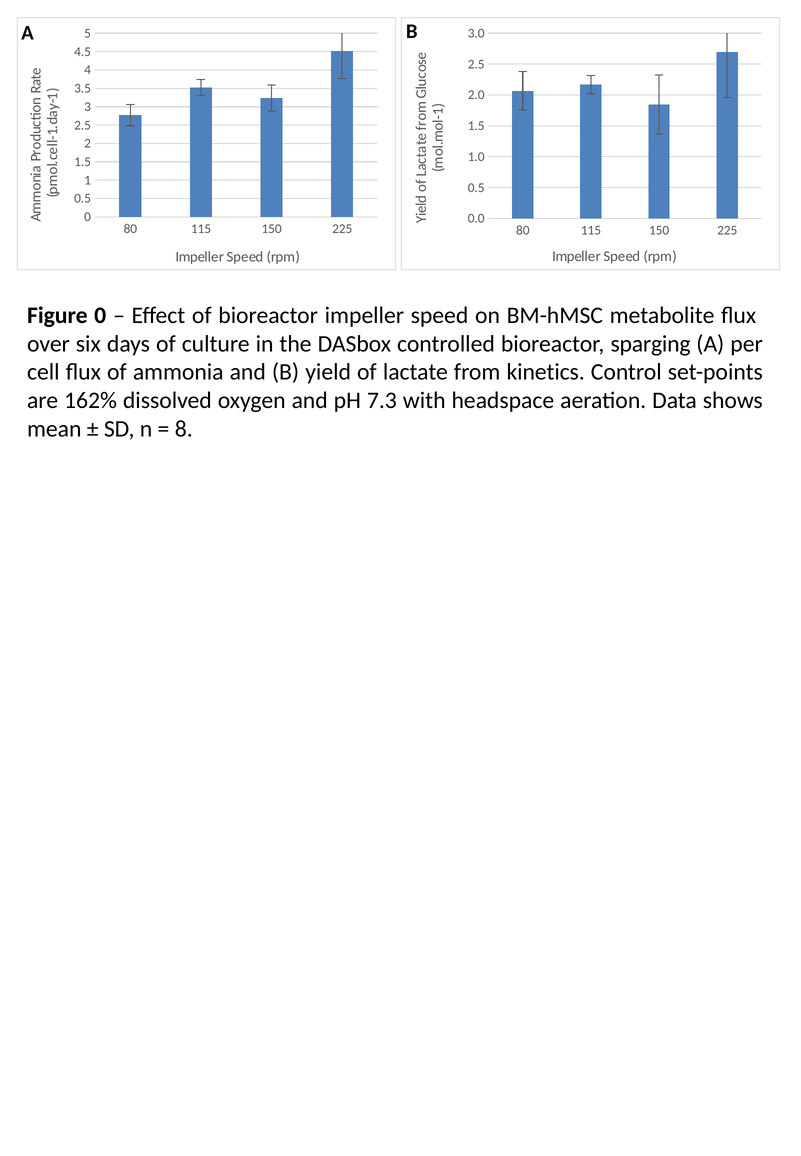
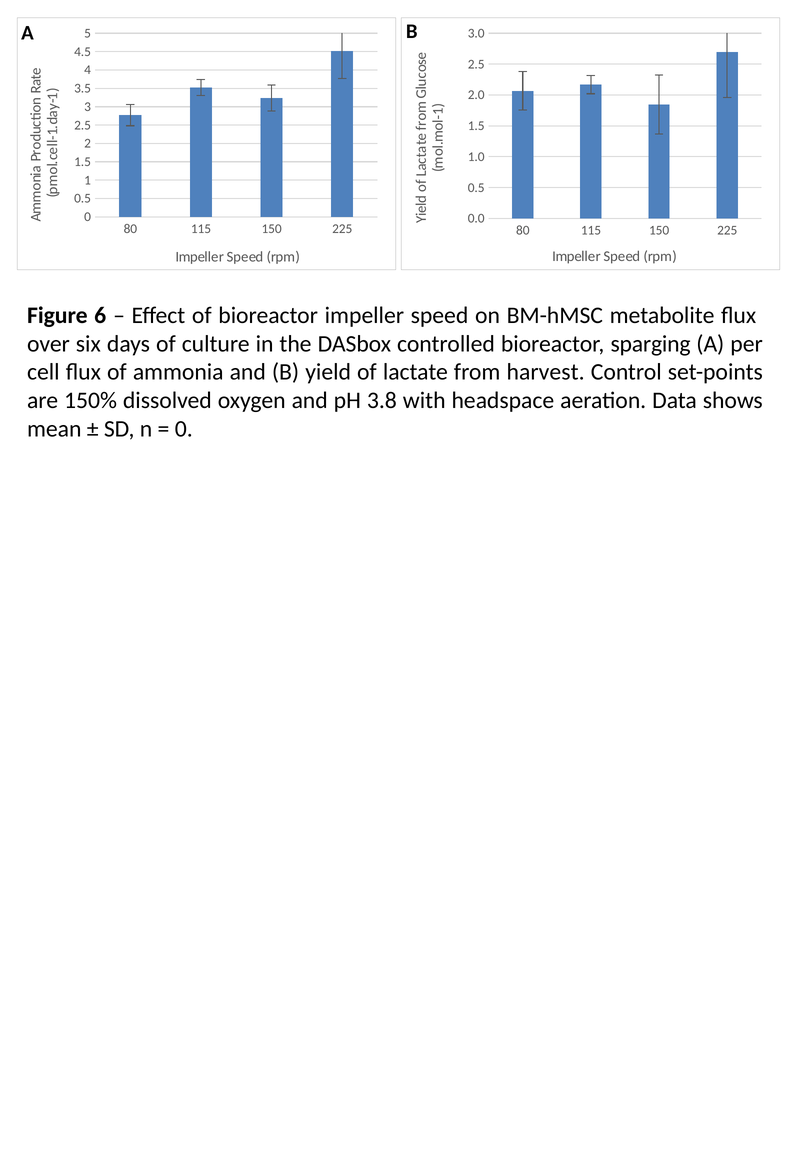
Figure 0: 0 -> 6 (100, 316)
kinetics: kinetics -> harvest (546, 372)
162%: 162% -> 150% (91, 401)
7.3: 7.3 -> 3.8 (382, 401)
8: 8 -> 0 (184, 429)
